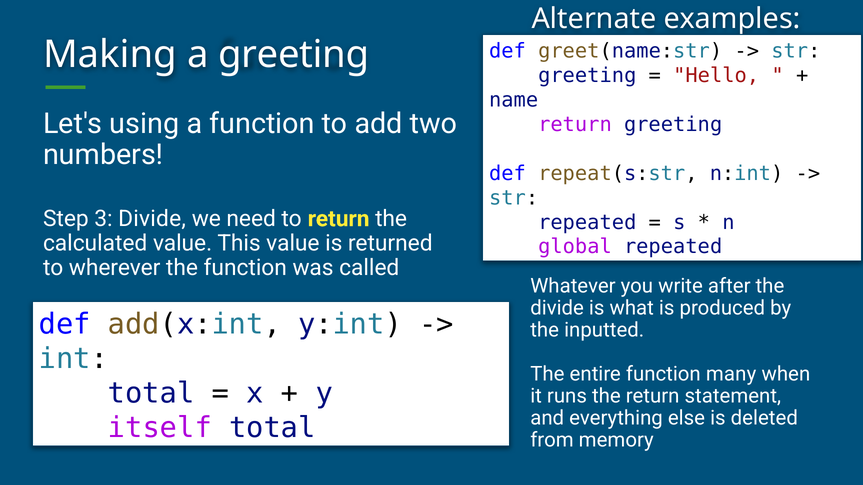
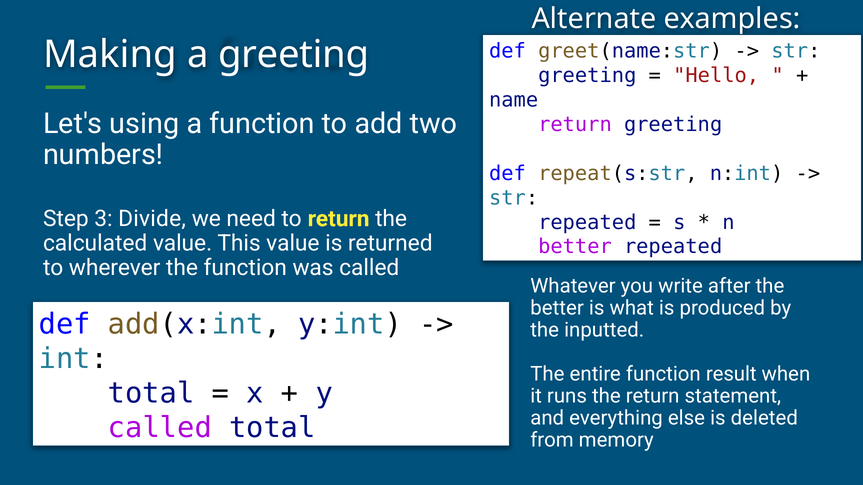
global: global -> better (575, 247)
divide: divide -> better (557, 308)
many: many -> result (731, 374)
itself: itself -> called (160, 428)
